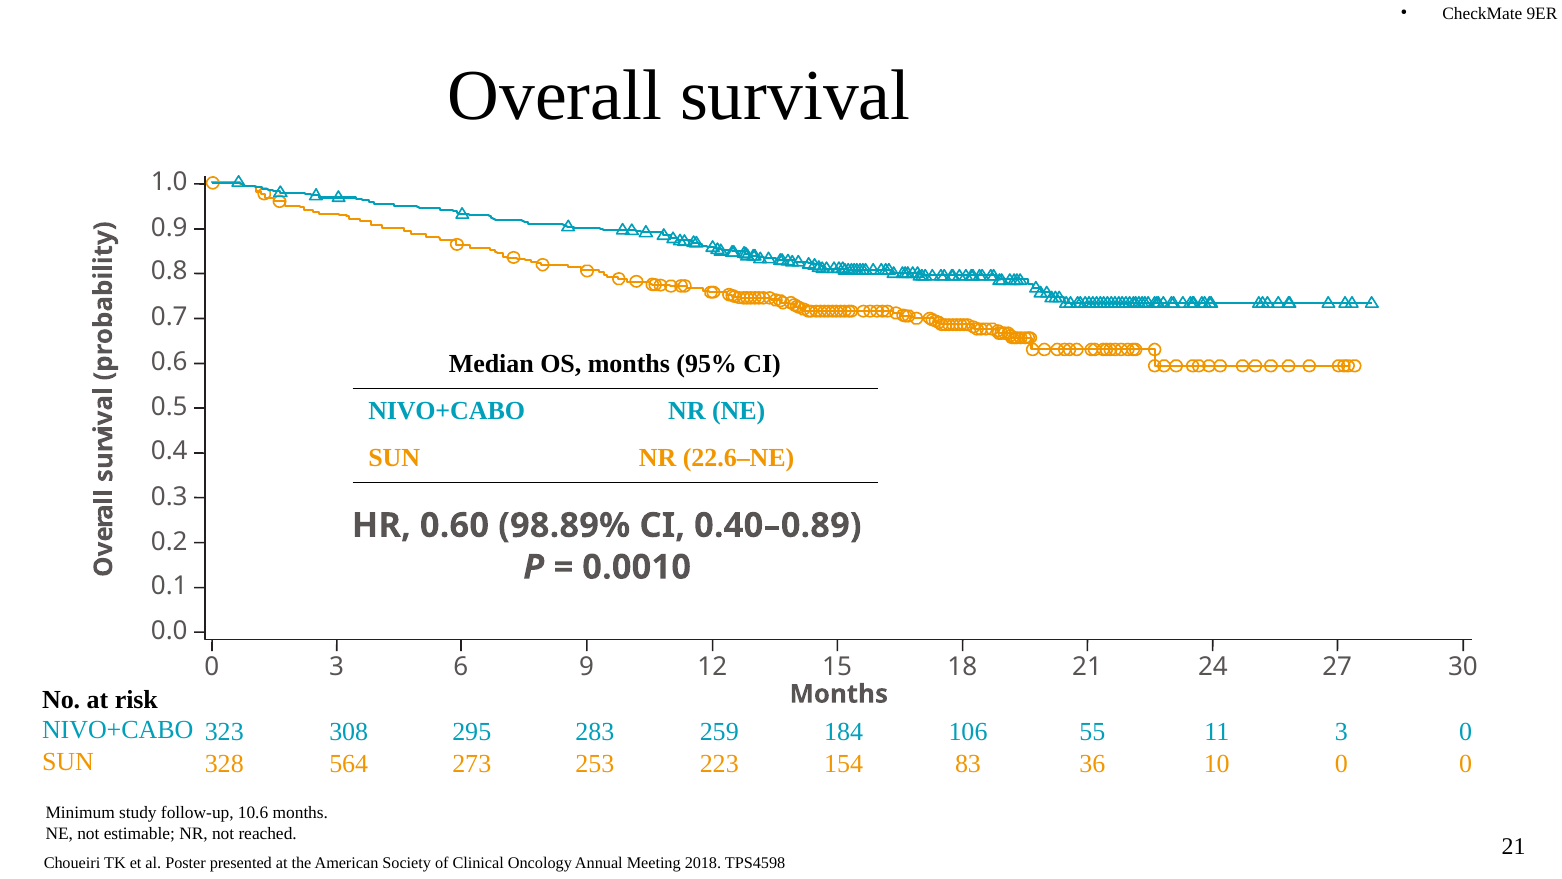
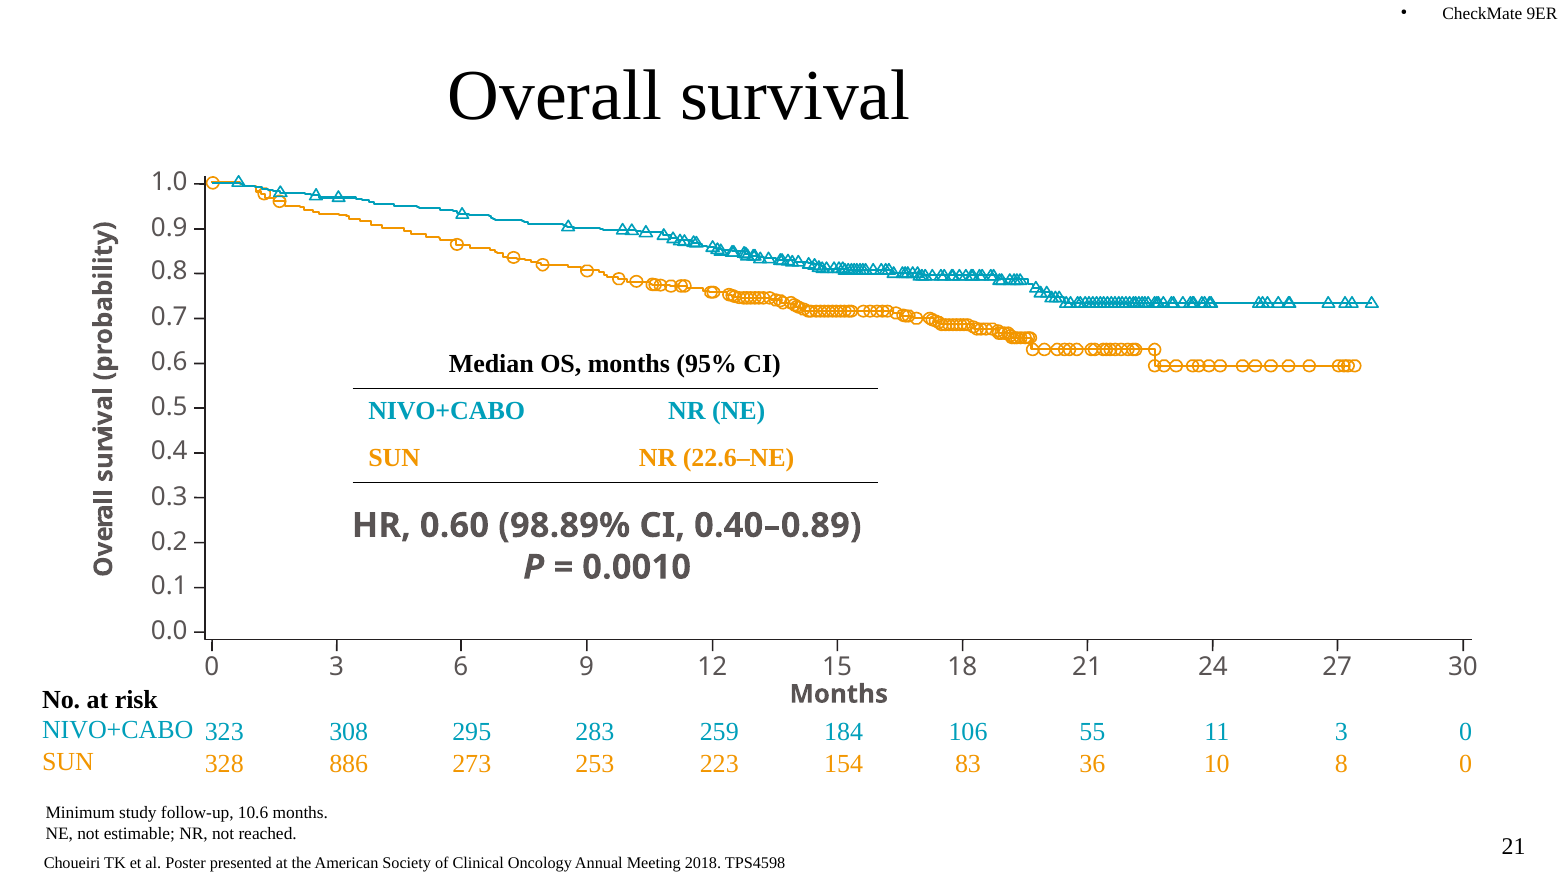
564: 564 -> 886 (349, 763)
10 0: 0 -> 8 (1341, 763)
